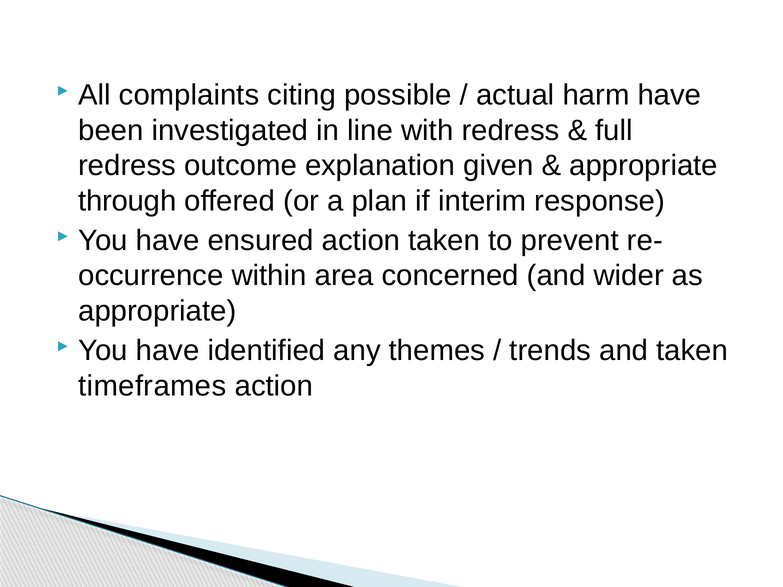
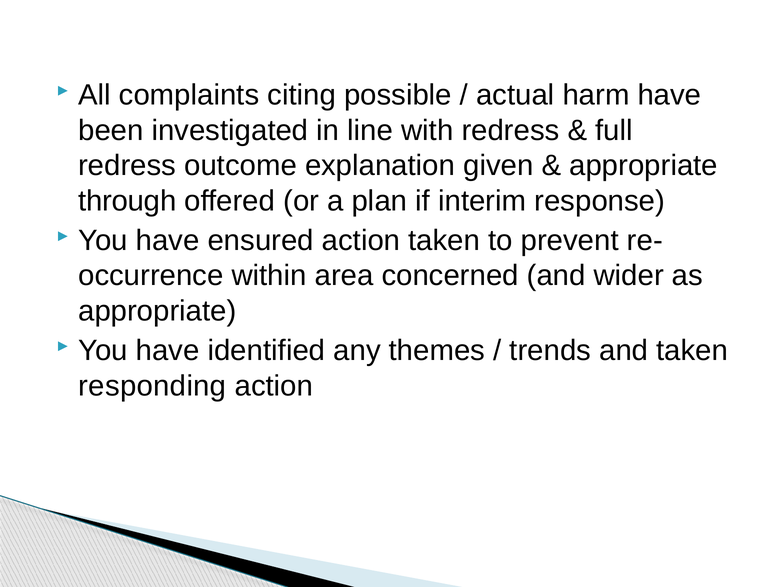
timeframes: timeframes -> responding (152, 386)
